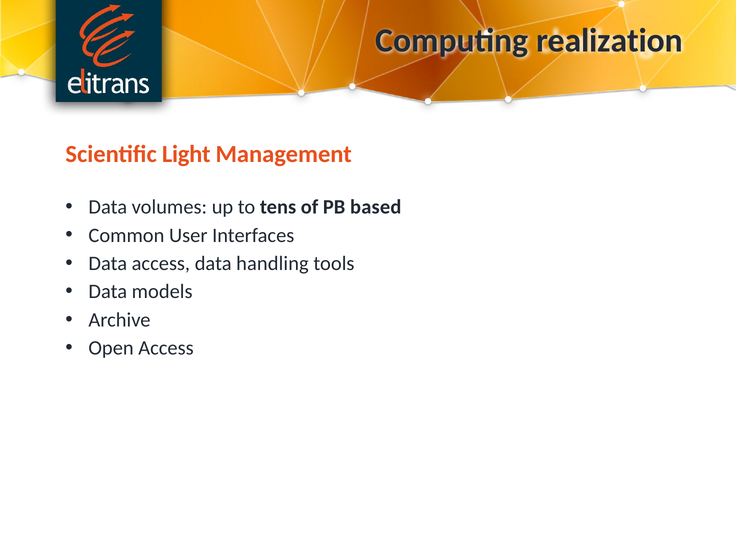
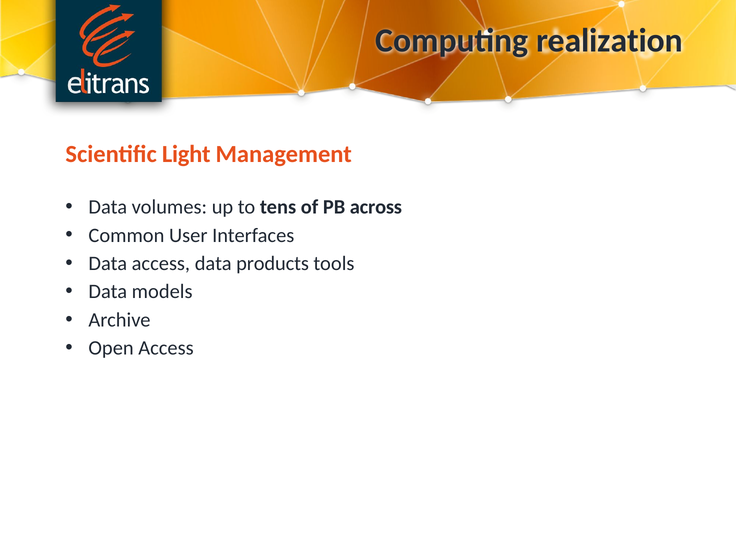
based: based -> across (376, 207)
handling: handling -> products (273, 263)
